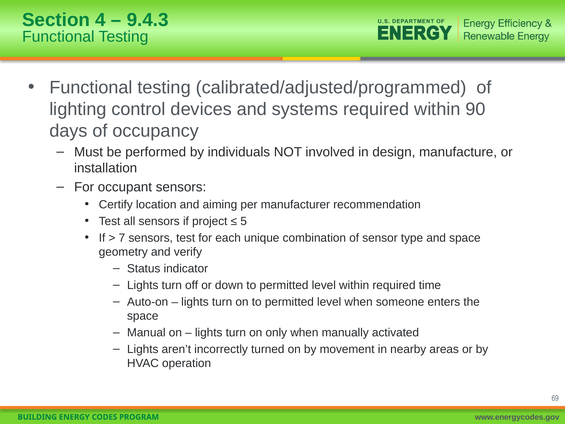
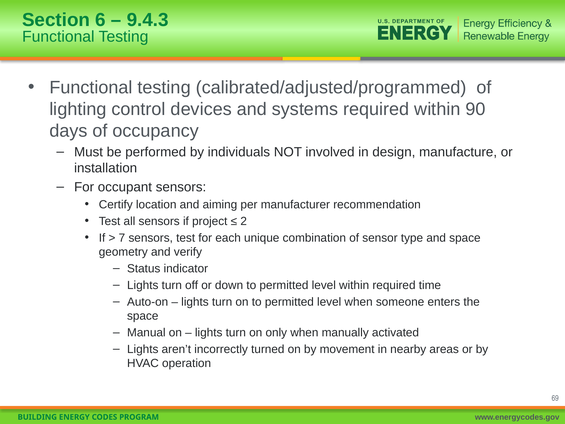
4: 4 -> 6 (100, 20)
5: 5 -> 2 (244, 221)
